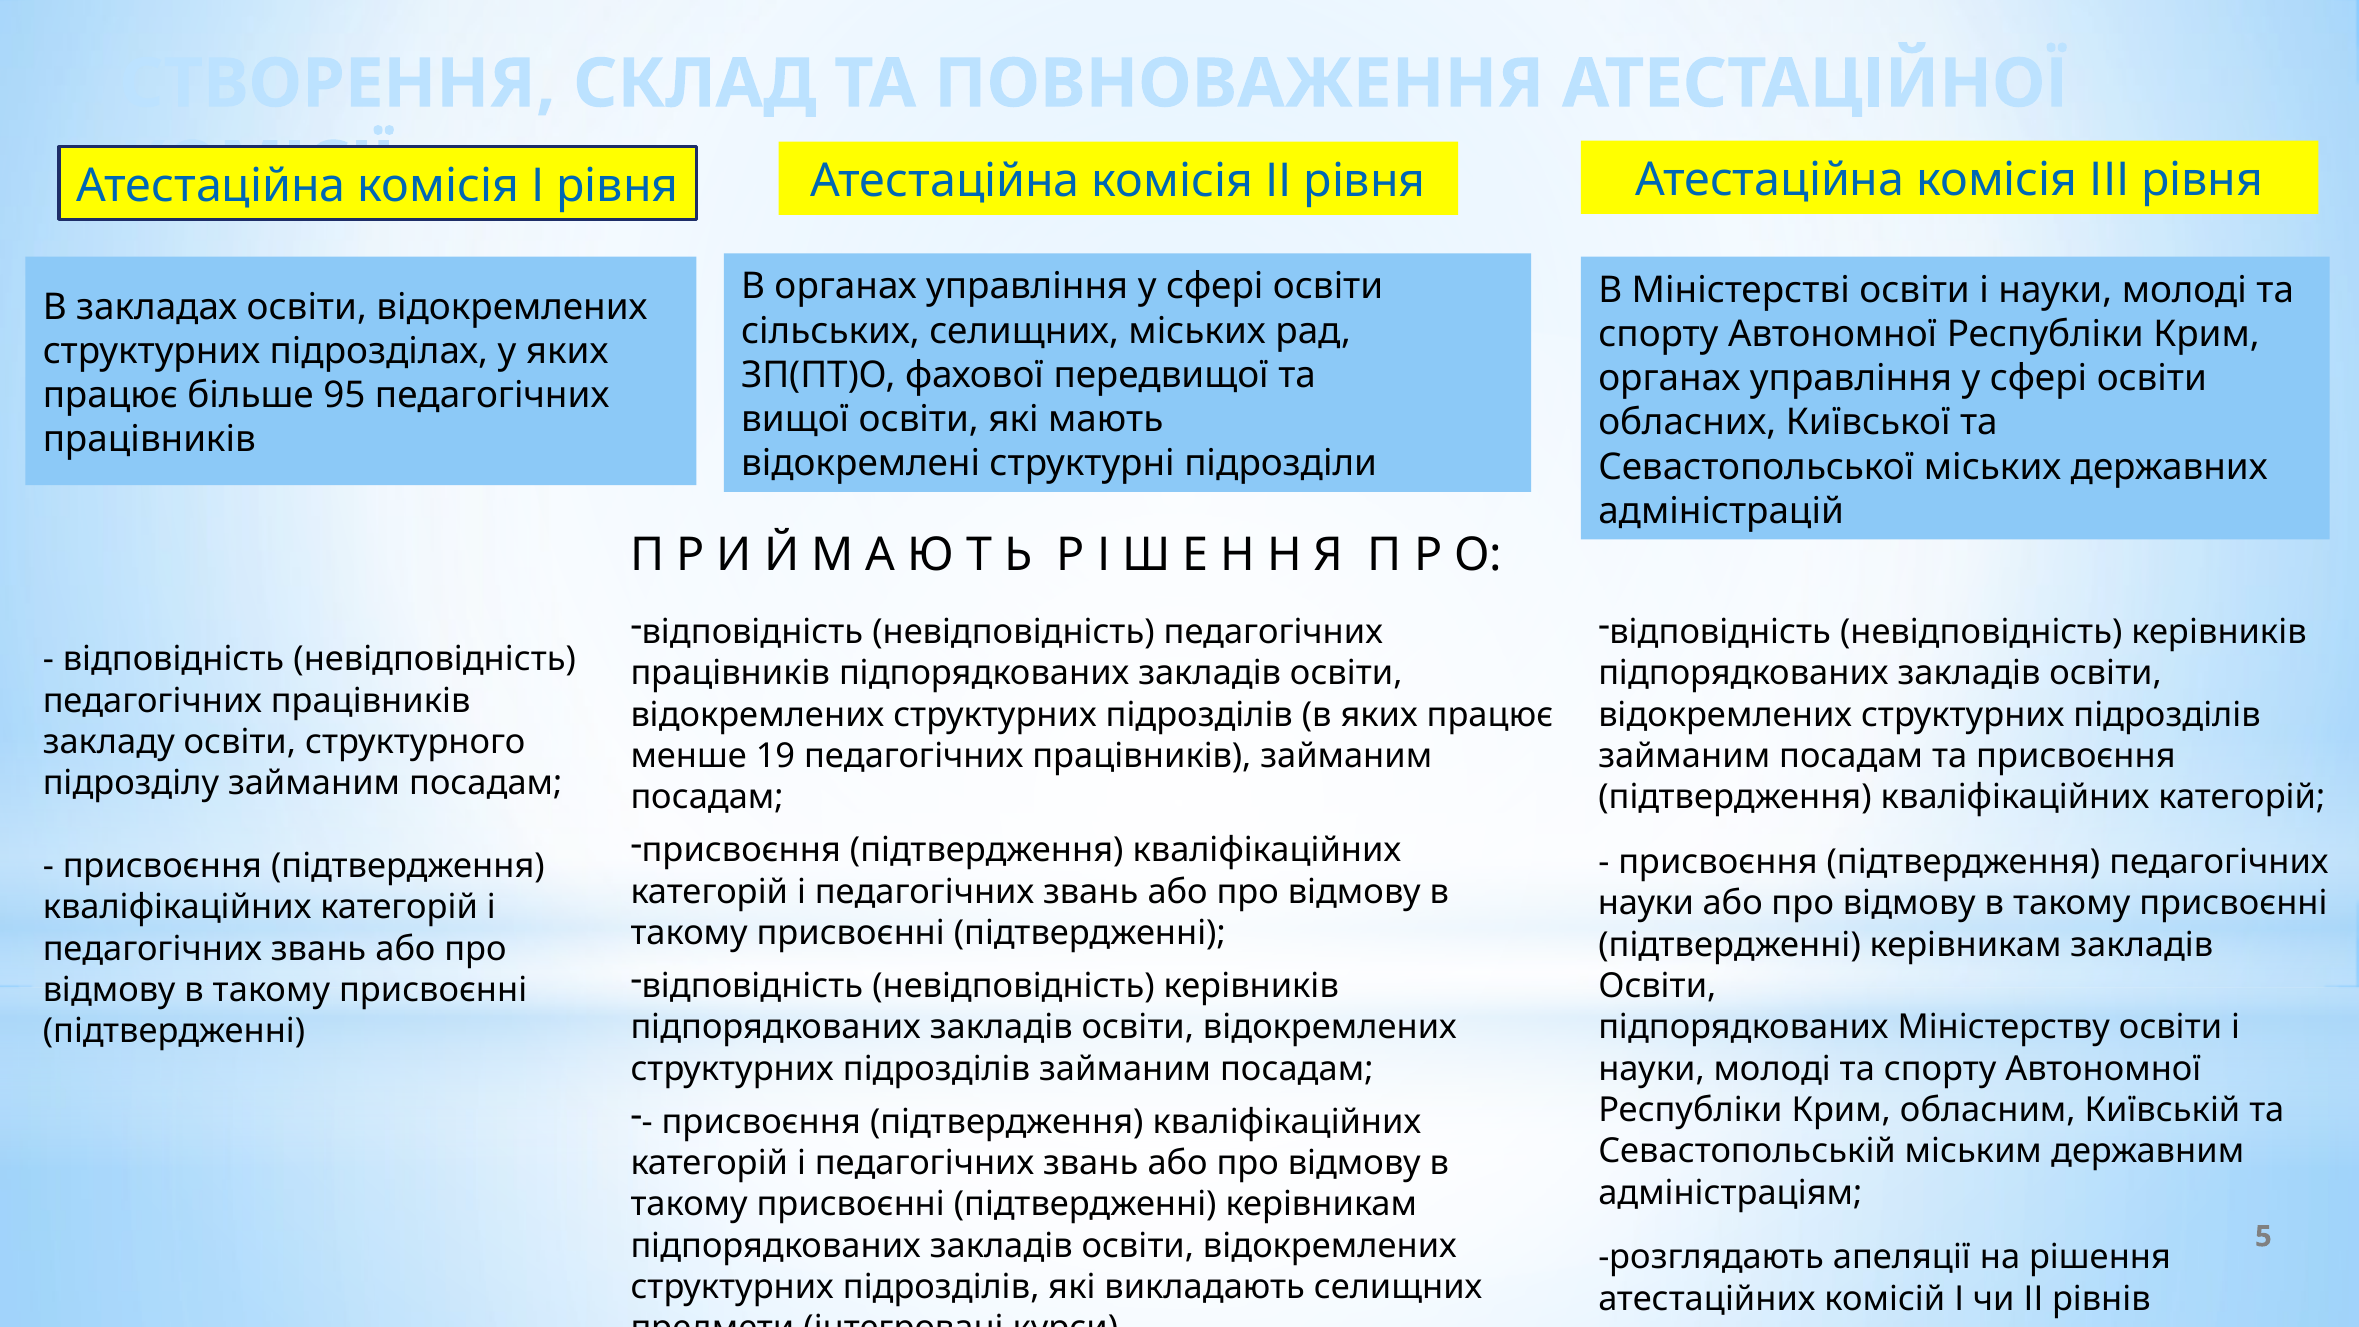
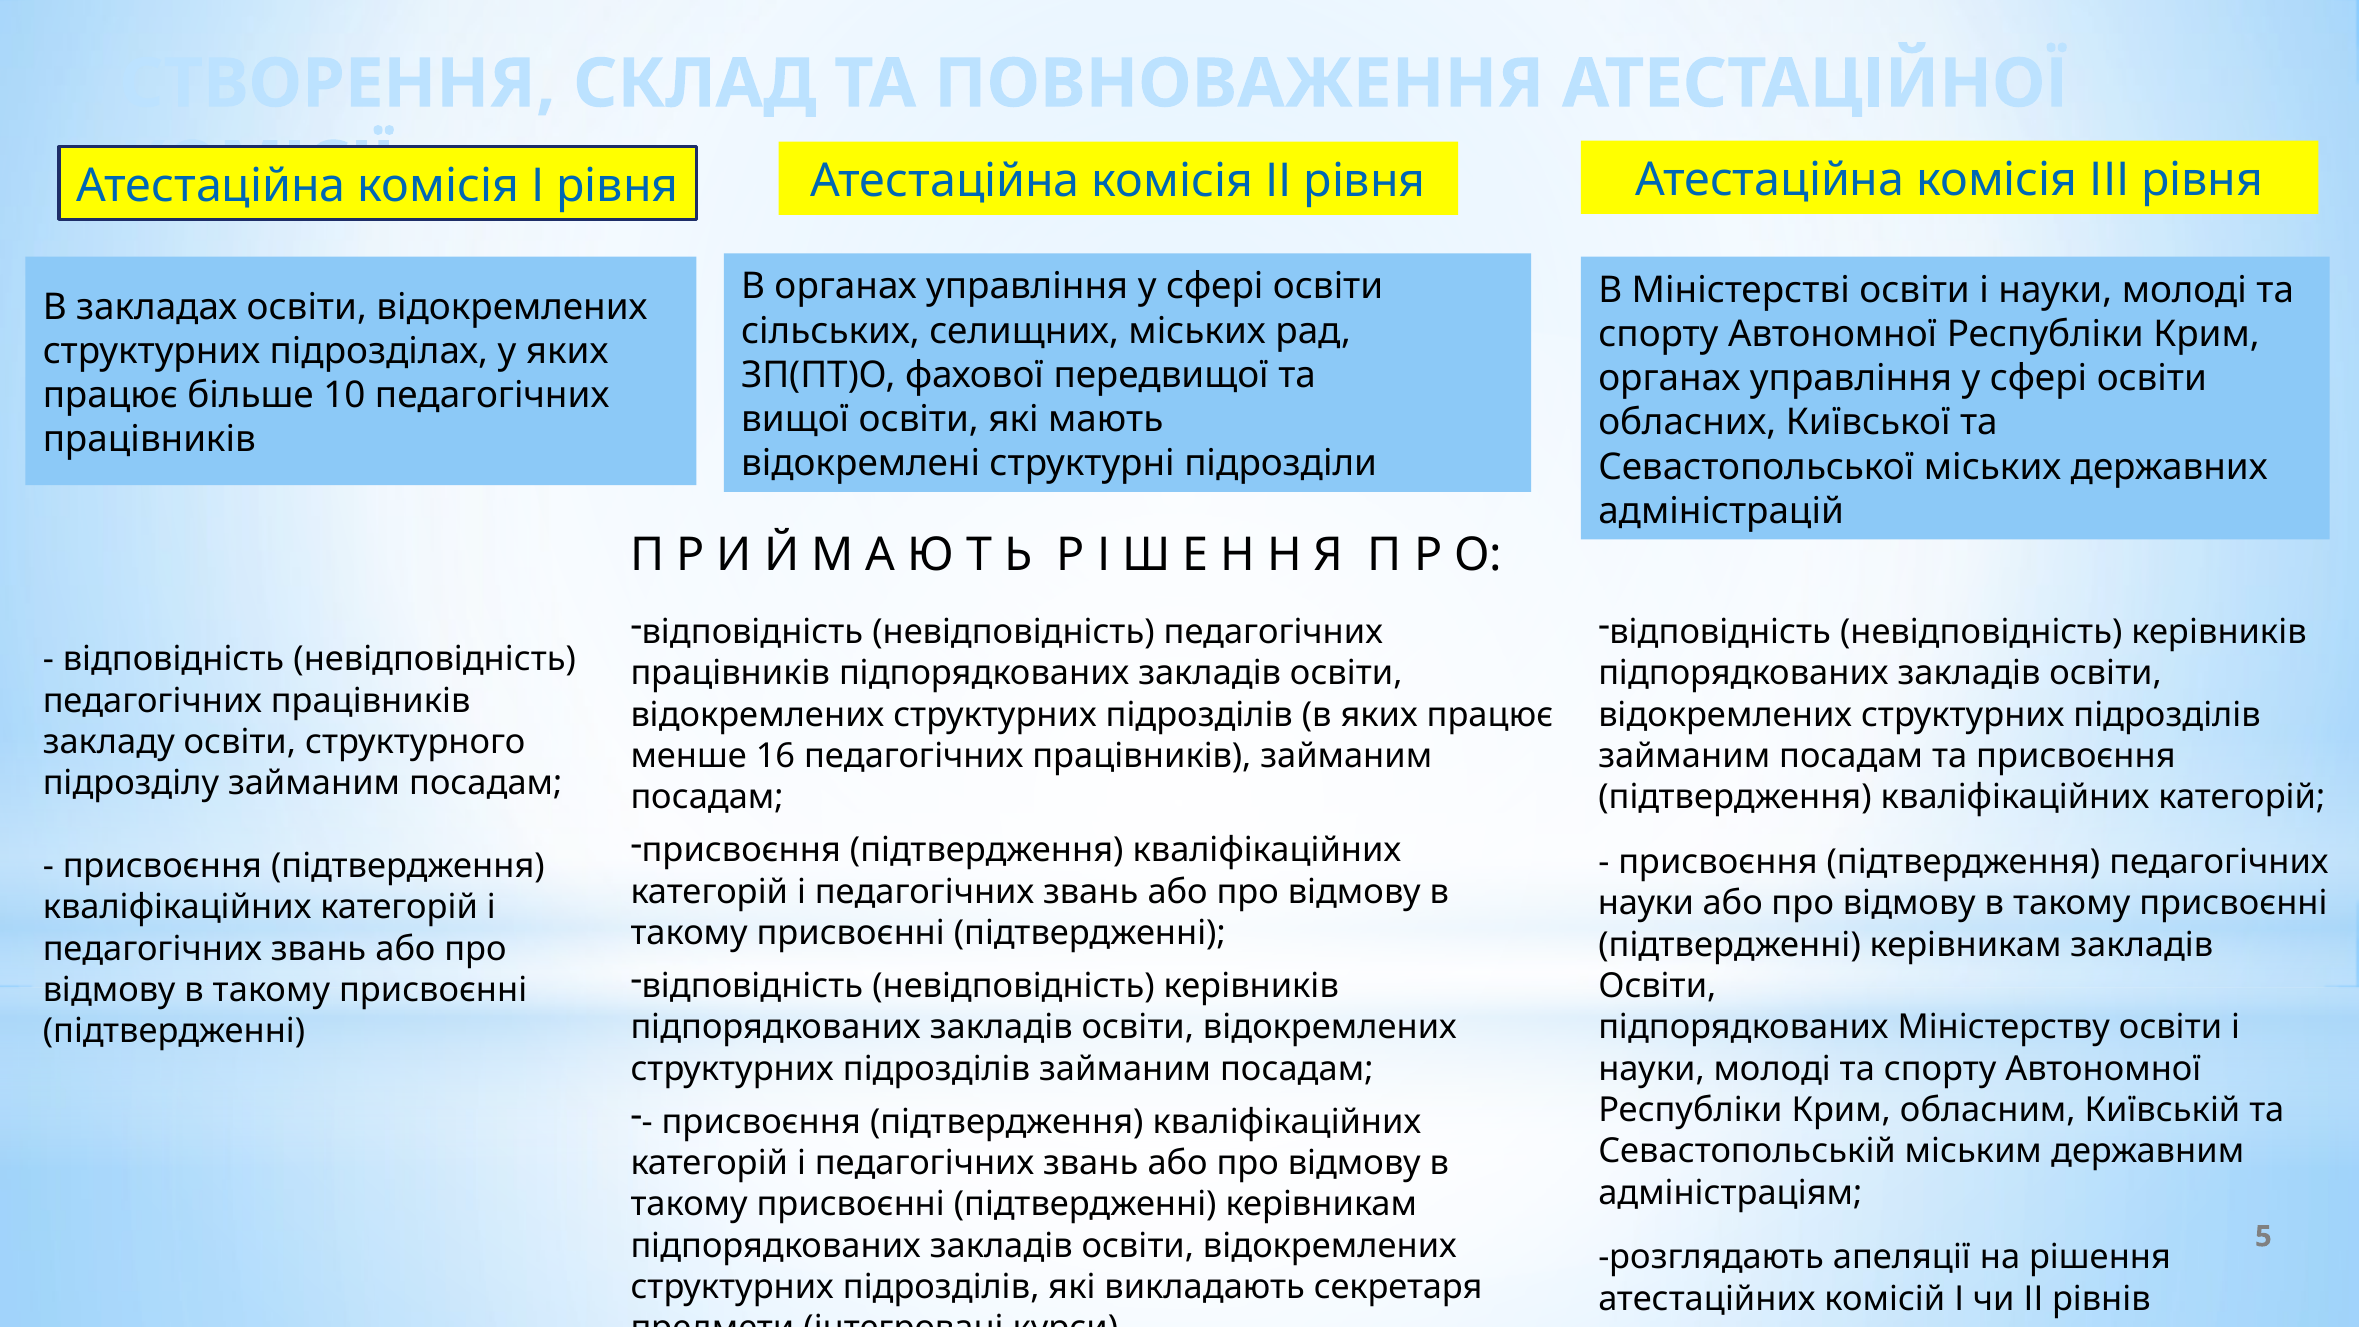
95: 95 -> 10 (344, 396)
19: 19 -> 16 (775, 756)
викладають селищних: селищних -> секретаря (1398, 1287)
